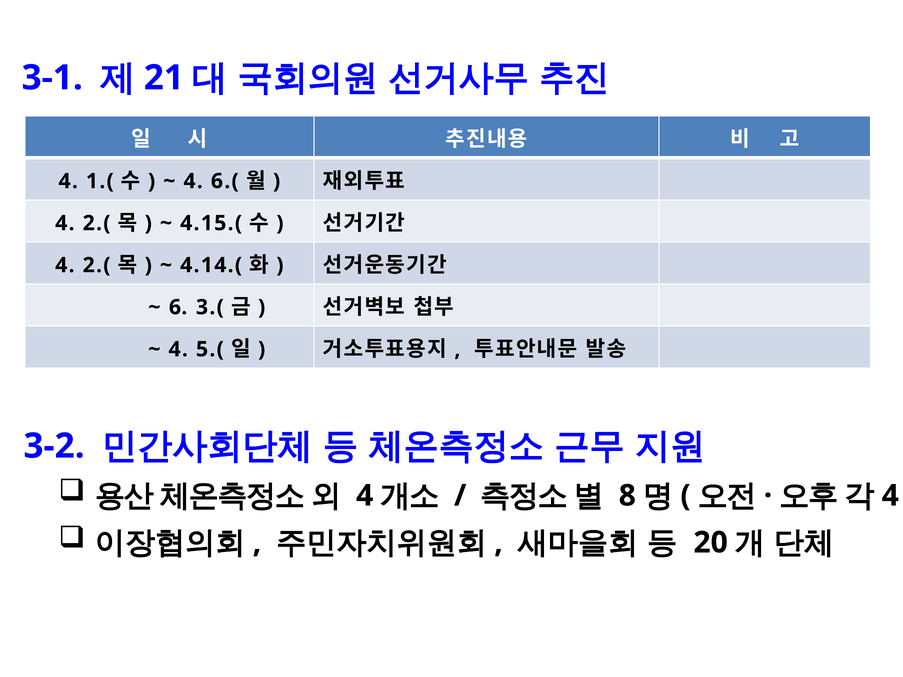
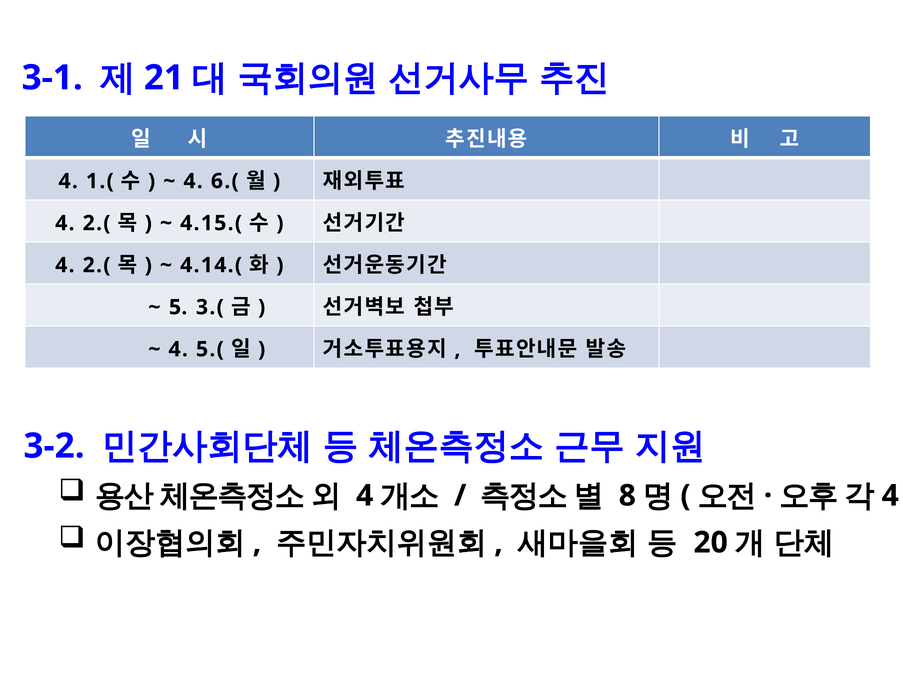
6: 6 -> 5 (178, 307)
